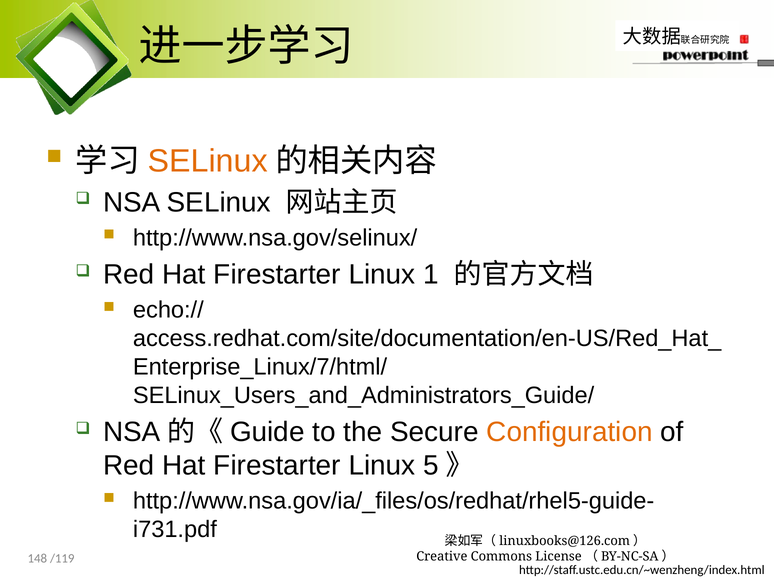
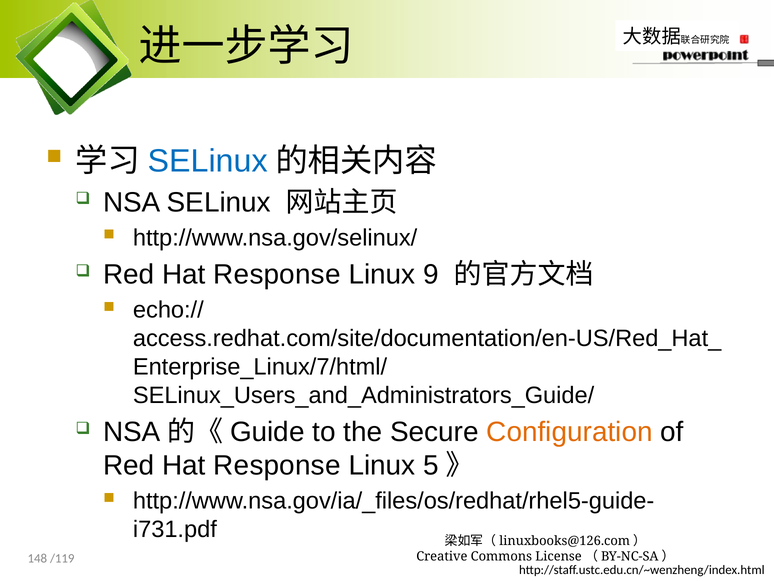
SELinux colour: orange -> blue (208, 161)
Firestarter: Firestarter -> Response (277, 275)
1: 1 -> 9 (431, 275)
Firestarter: Firestarter -> Response (277, 465)
